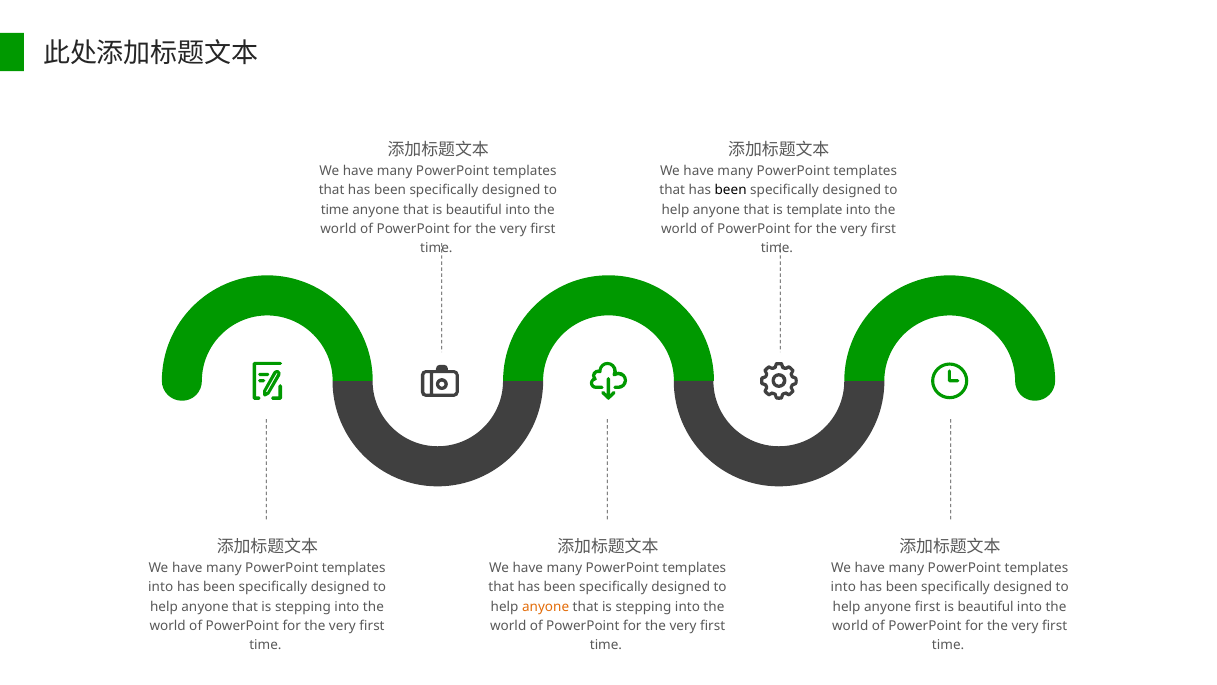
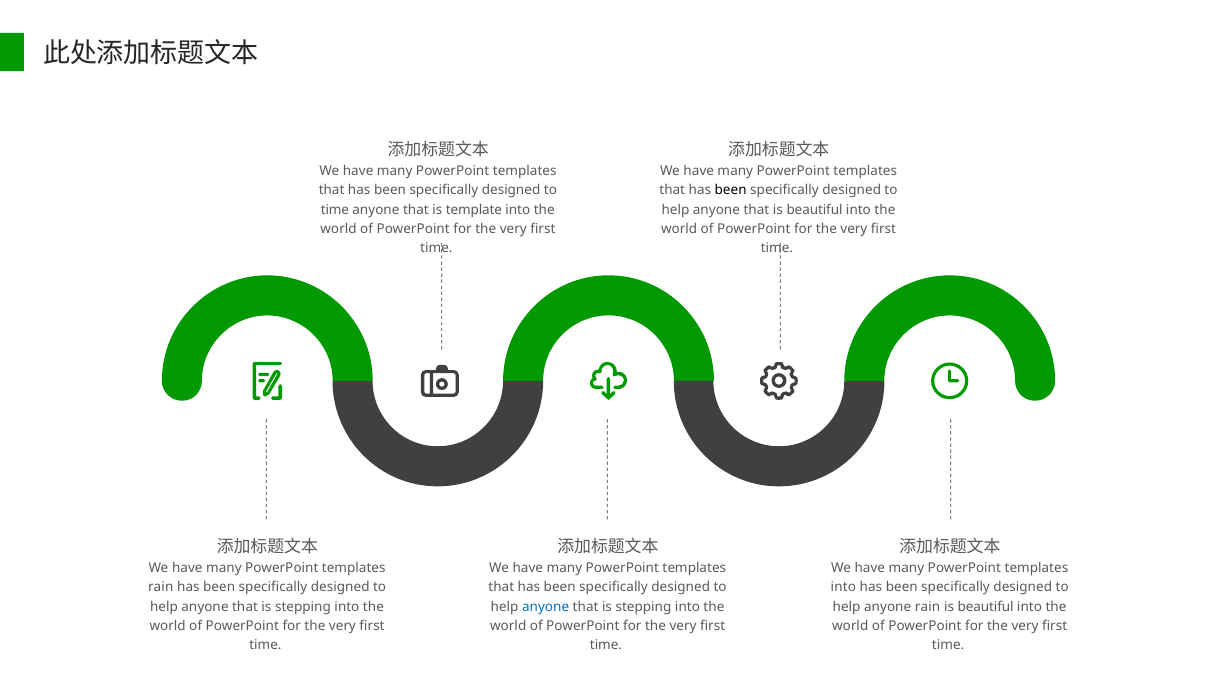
that is beautiful: beautiful -> template (474, 209)
that is template: template -> beautiful (815, 209)
into: into -> rain (161, 587)
anyone colour: orange -> blue (546, 606)
anyone first: first -> rain (928, 606)
